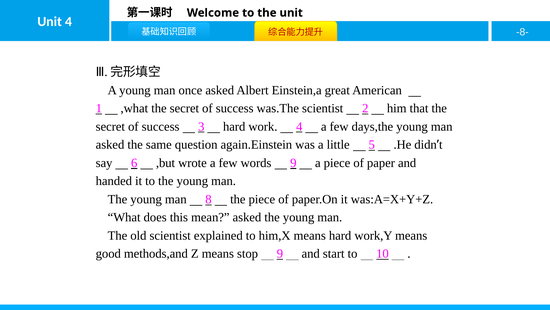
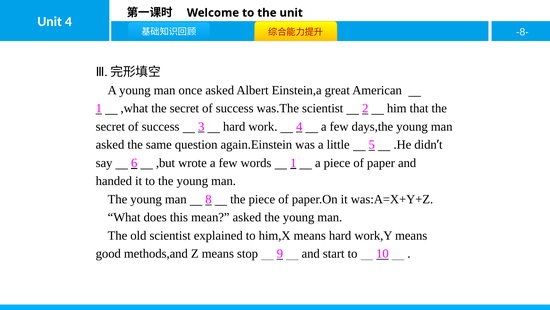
words 9: 9 -> 1 (293, 163)
